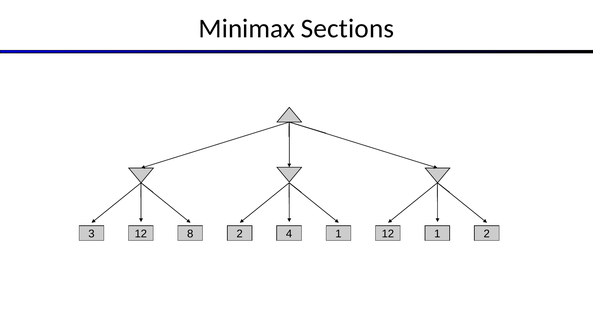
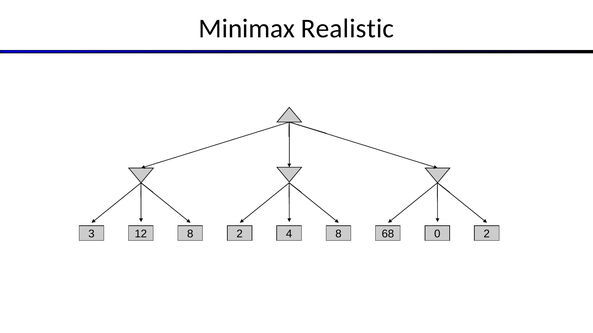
Sections: Sections -> Realistic (347, 28)
4 1: 1 -> 8 (339, 234)
2 12: 12 -> 68 (388, 234)
8 1: 1 -> 0 (437, 234)
